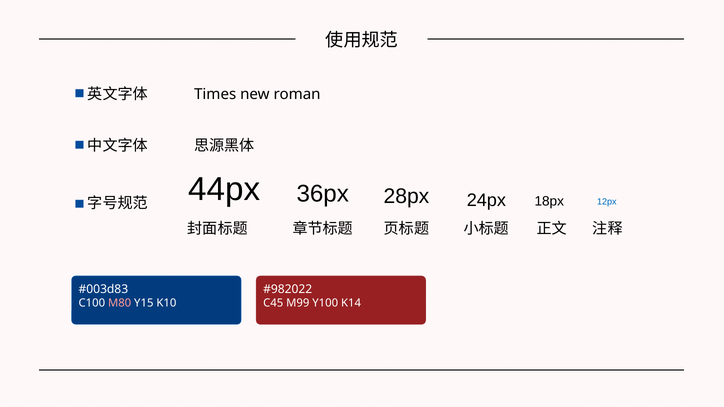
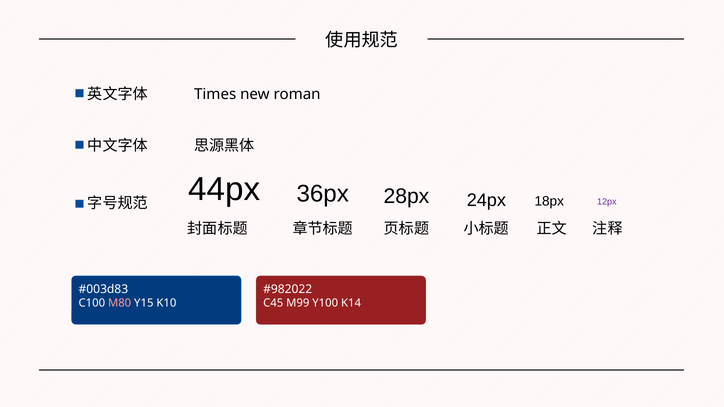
12px colour: blue -> purple (607, 202)
